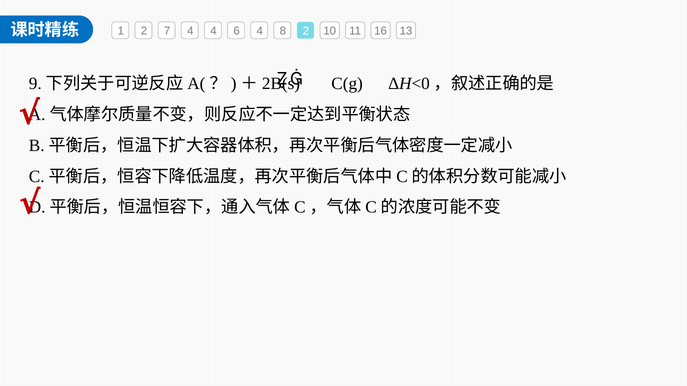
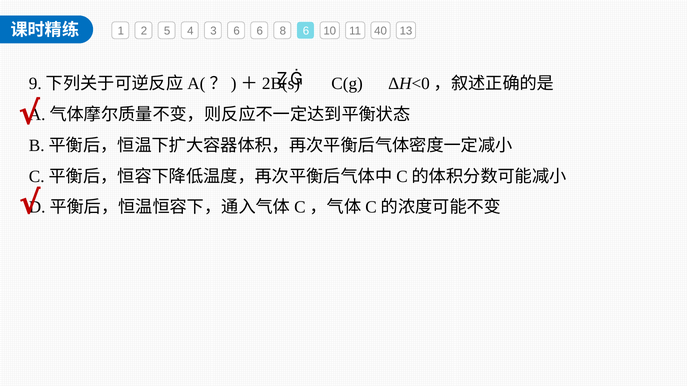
7: 7 -> 5 (167, 31)
4 4: 4 -> 3 (213, 31)
6 4: 4 -> 6 (260, 31)
8 2: 2 -> 6 (306, 31)
16: 16 -> 40 (381, 31)
